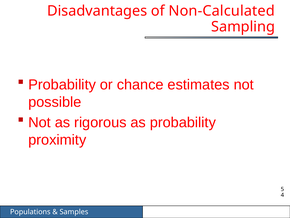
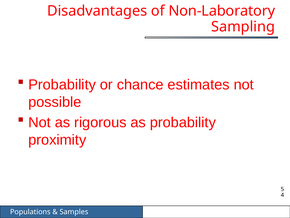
Non-Calculated: Non-Calculated -> Non-Laboratory (222, 11)
